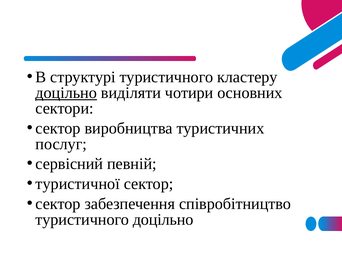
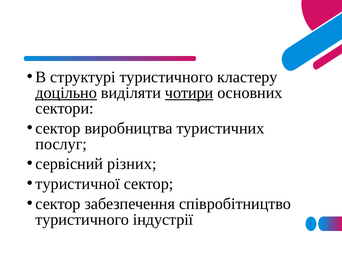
чотири underline: none -> present (189, 93)
певній: певній -> різних (132, 164)
туристичного доцільно: доцільно -> індустрії (163, 220)
